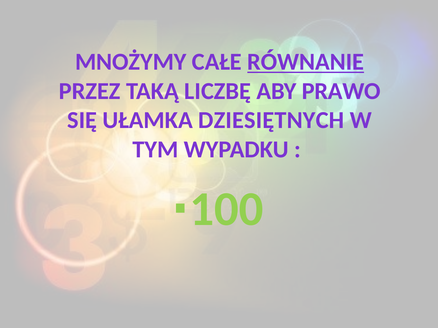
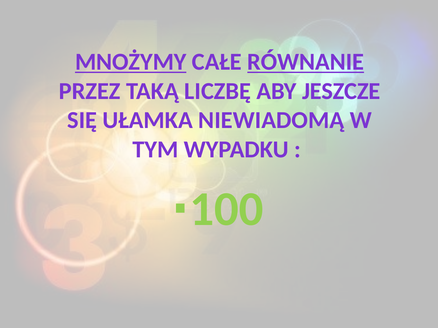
MNOŻYMY underline: none -> present (131, 62)
PRAWO: PRAWO -> JESZCZE (341, 91)
DZIESIĘTNYCH: DZIESIĘTNYCH -> NIEWIADOMĄ (271, 120)
